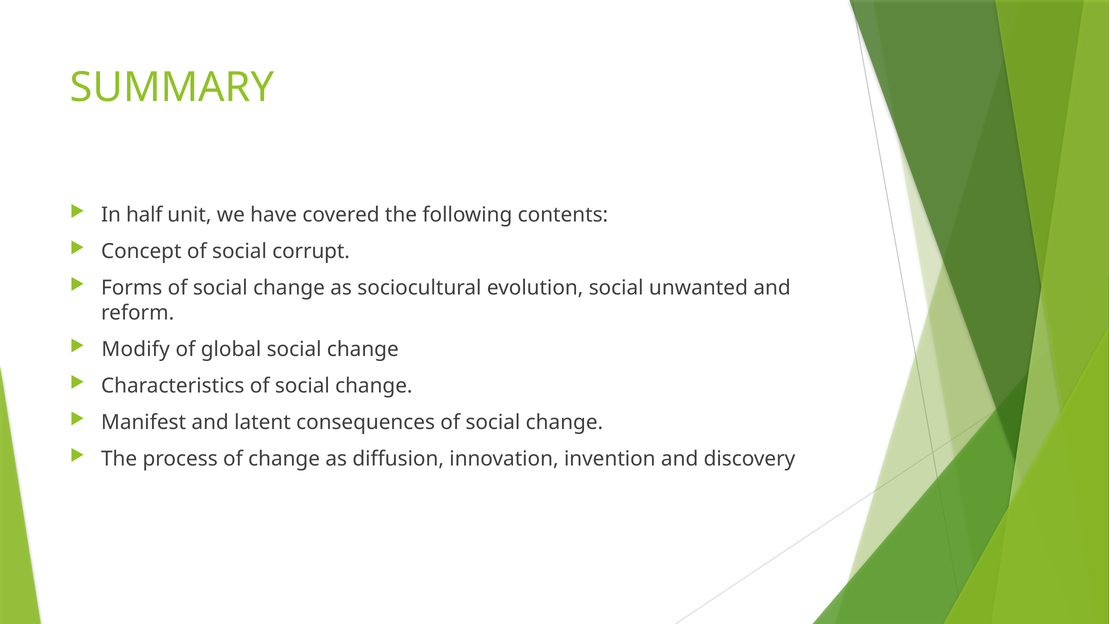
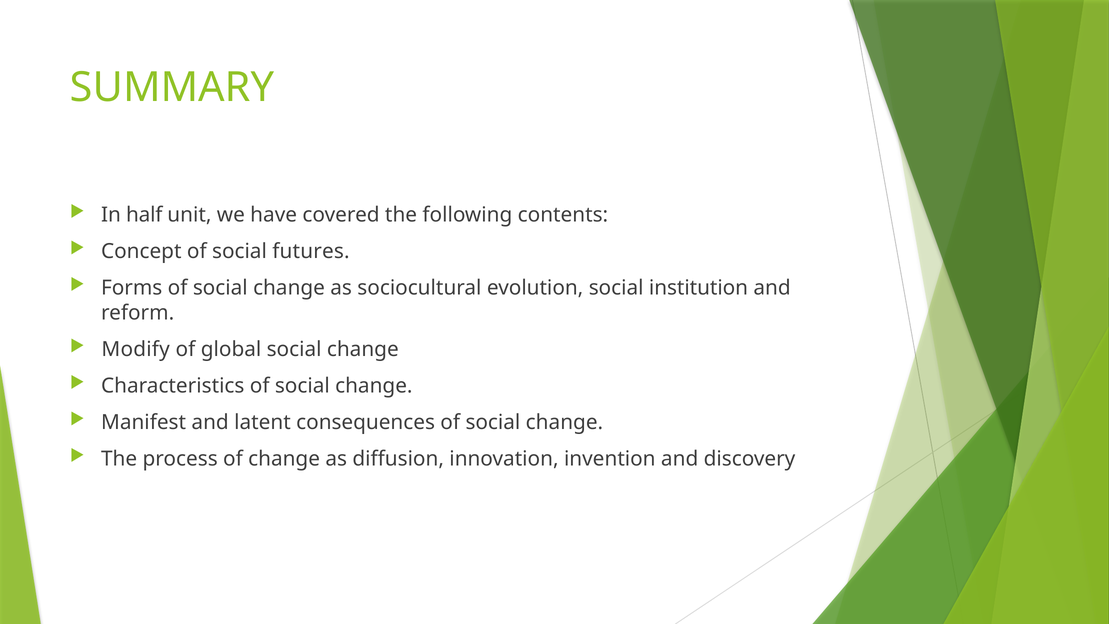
corrupt: corrupt -> futures (311, 251)
unwanted: unwanted -> institution (699, 288)
